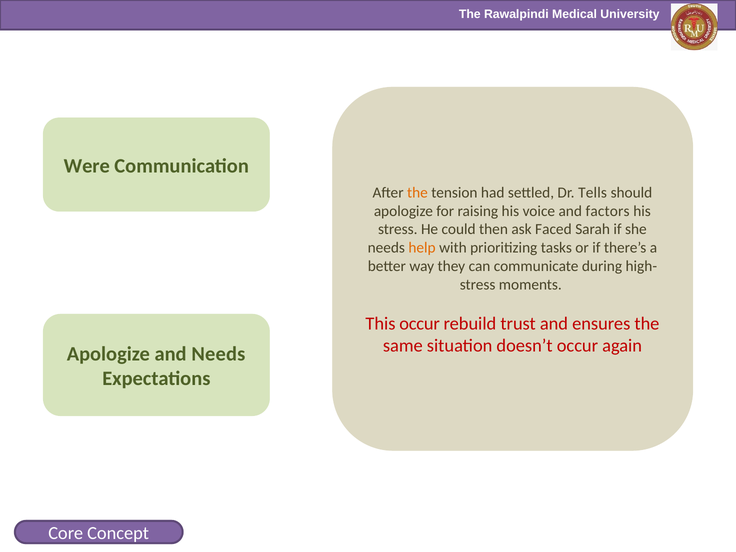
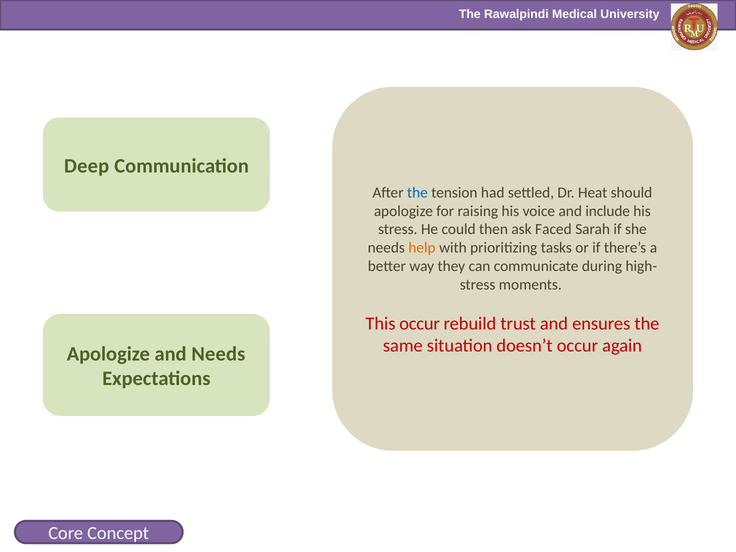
Were: Were -> Deep (87, 166)
the colour: orange -> blue (417, 193)
Tells: Tells -> Heat (593, 193)
factors: factors -> include (608, 211)
